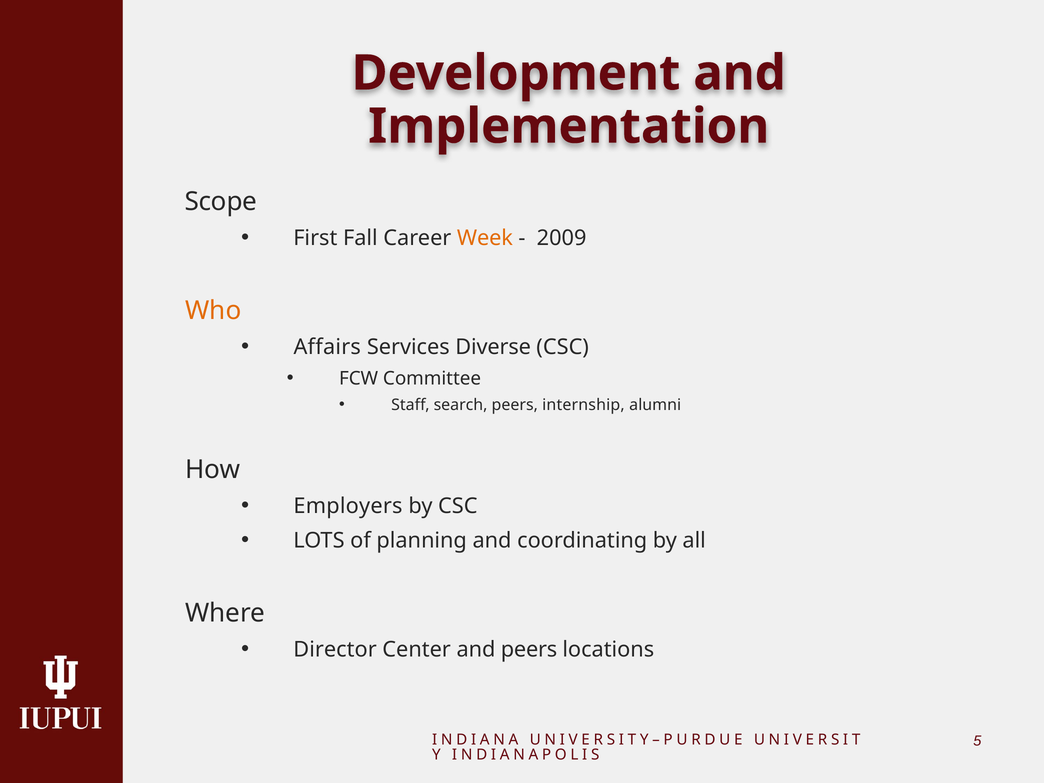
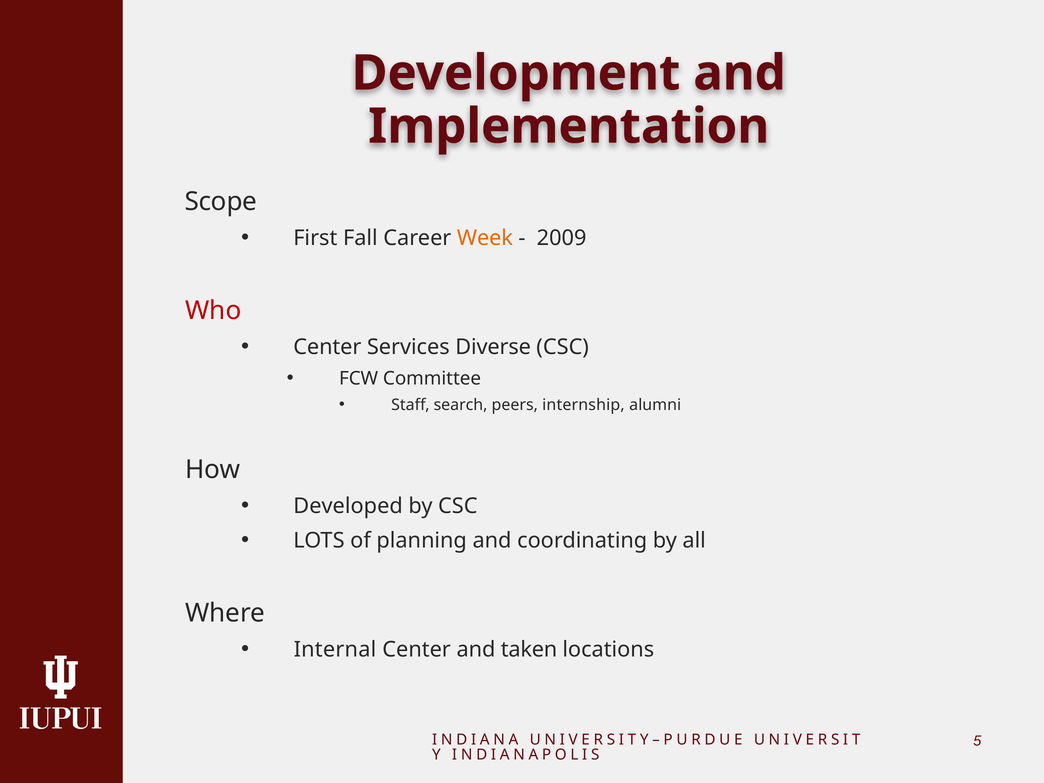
Who colour: orange -> red (213, 311)
Affairs: Affairs -> Center (327, 347)
Employers: Employers -> Developed (348, 506)
Director: Director -> Internal (335, 649)
and peers: peers -> taken (529, 649)
